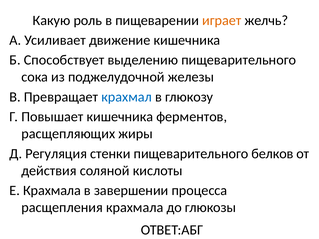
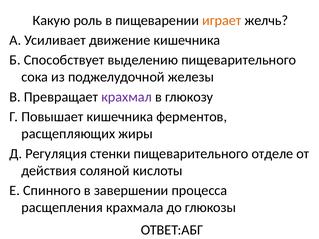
крахмал colour: blue -> purple (127, 97)
белков: белков -> отделе (272, 154)
Е Крахмала: Крахмала -> Спинного (52, 191)
